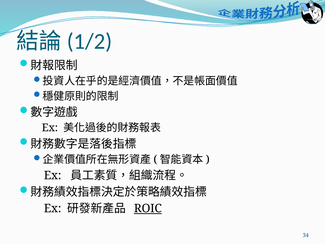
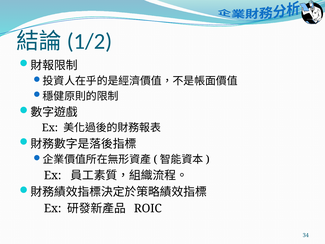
ROIC underline: present -> none (148, 208)
